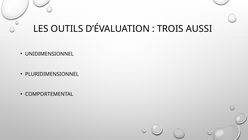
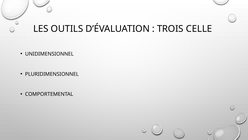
AUSSI: AUSSI -> CELLE (199, 29)
